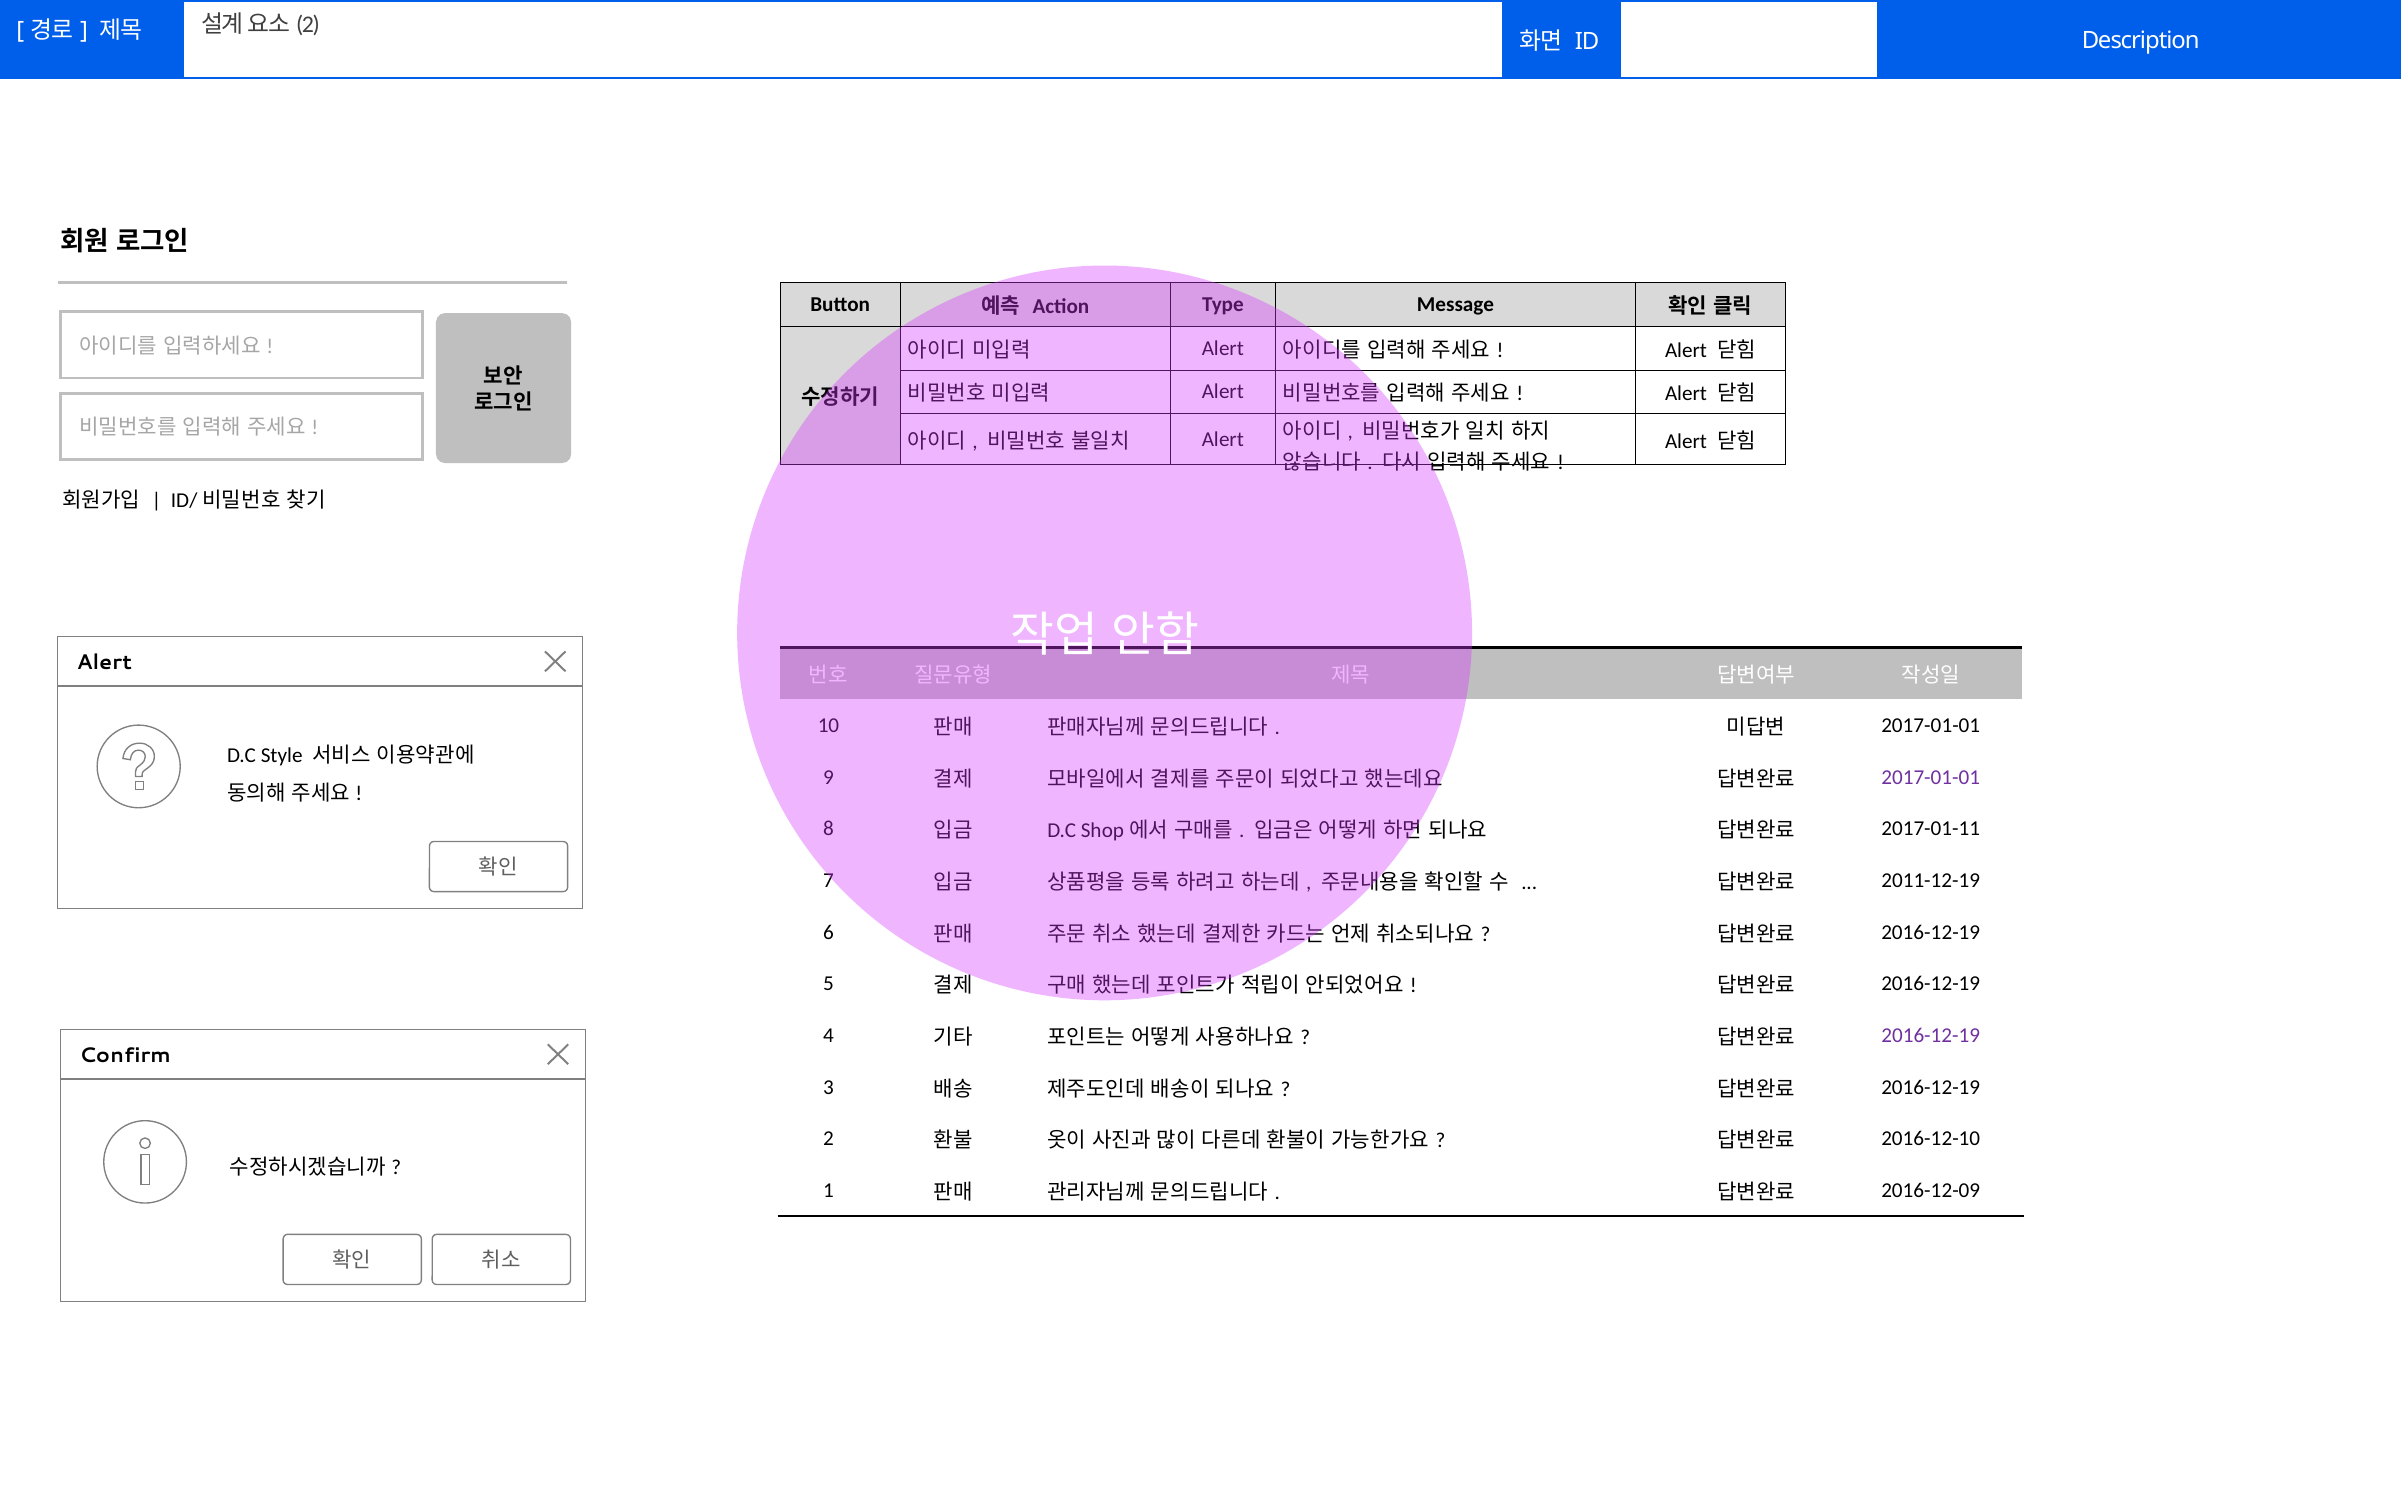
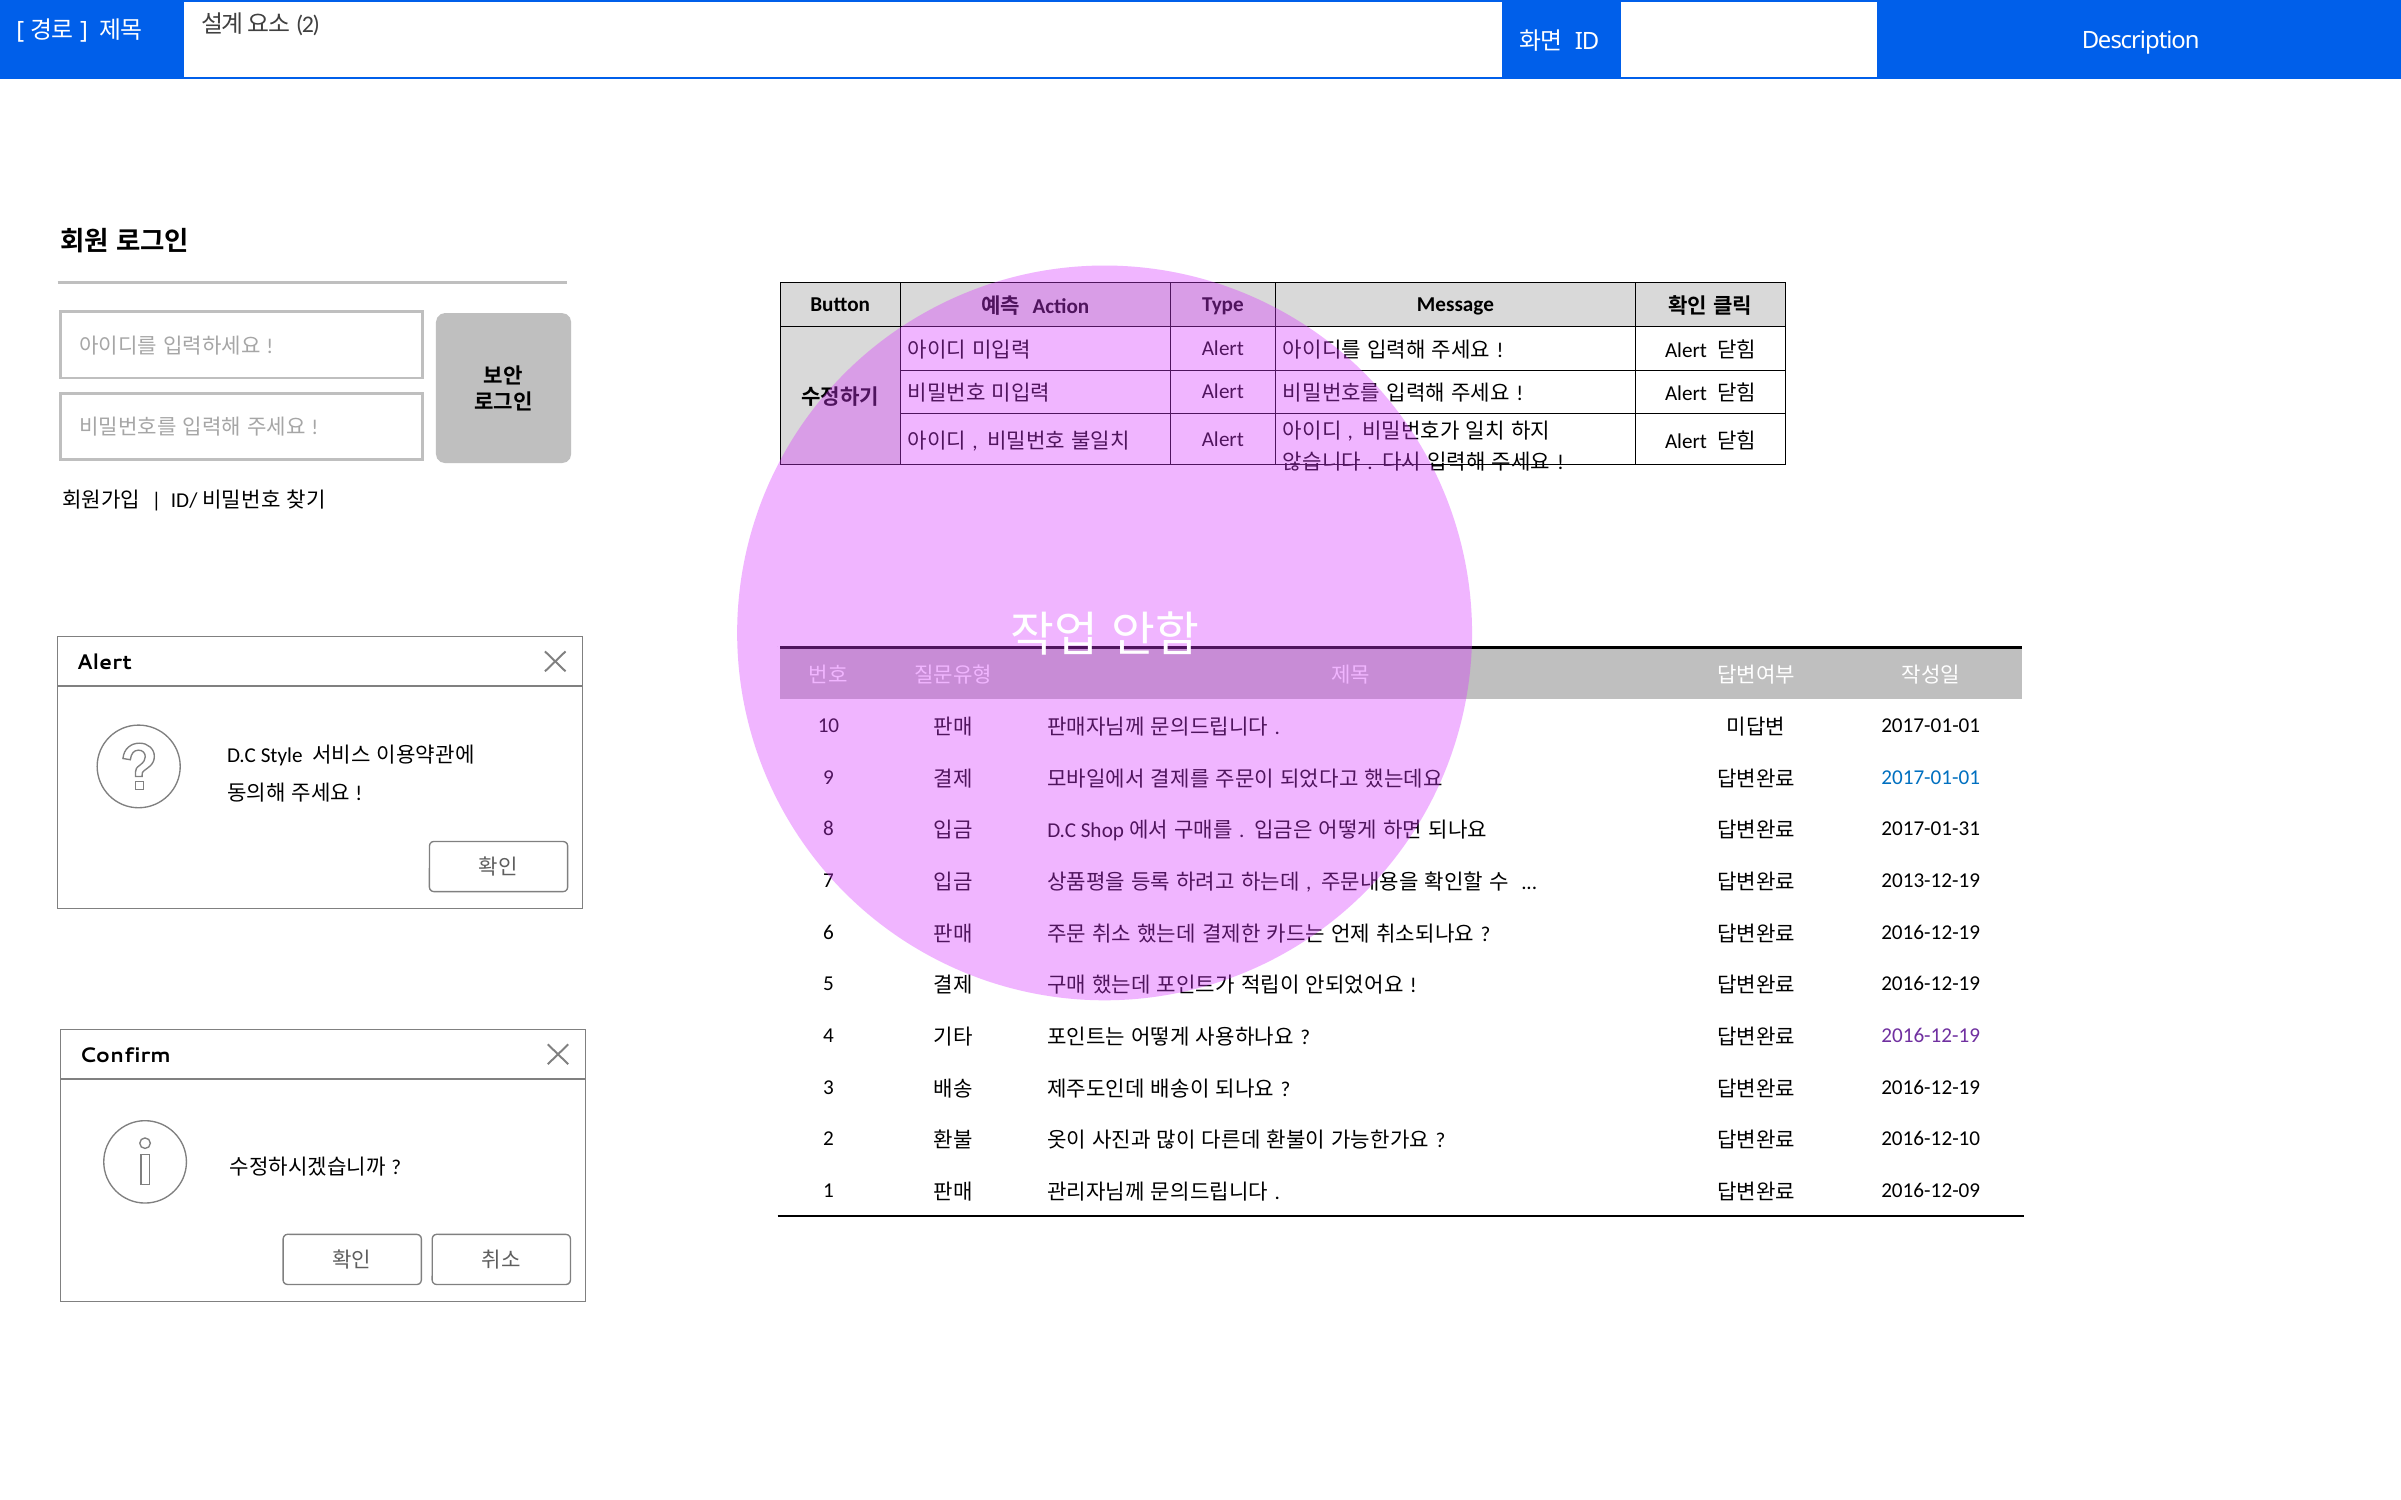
2017-01-01 colour: purple -> blue (1931, 777)
2017-01-11: 2017-01-11 -> 2017-01-31 (1931, 829)
2011-12-19: 2011-12-19 -> 2013-12-19 (1931, 881)
